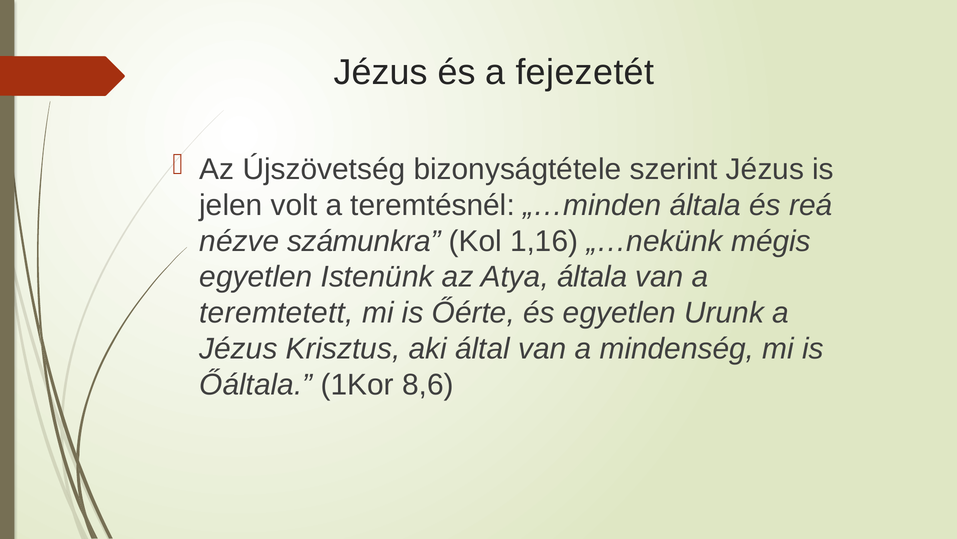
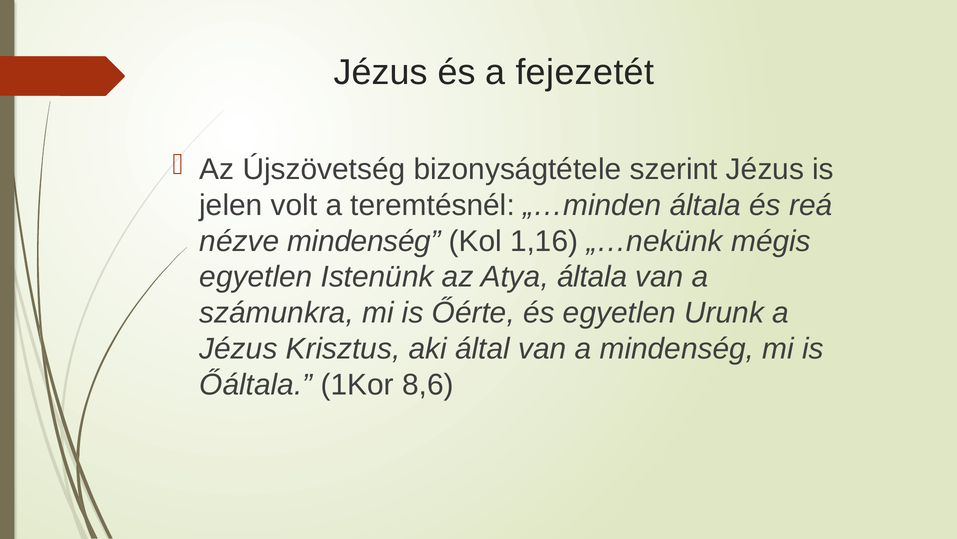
nézve számunkra: számunkra -> mindenség (364, 241)
teremtetett: teremtetett -> számunkra (277, 313)
